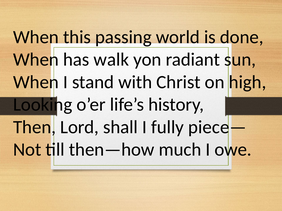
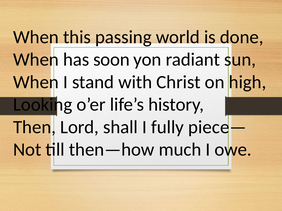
walk: walk -> soon (111, 60)
